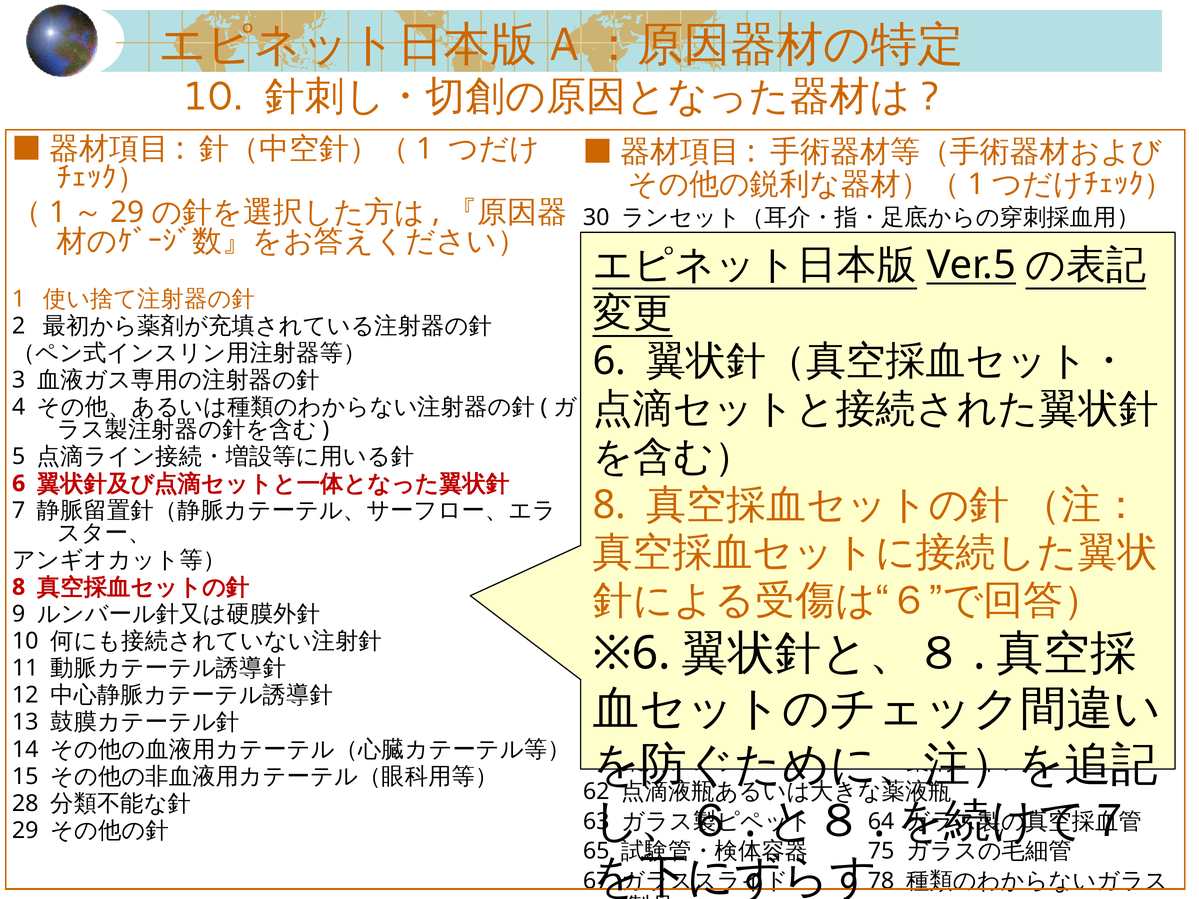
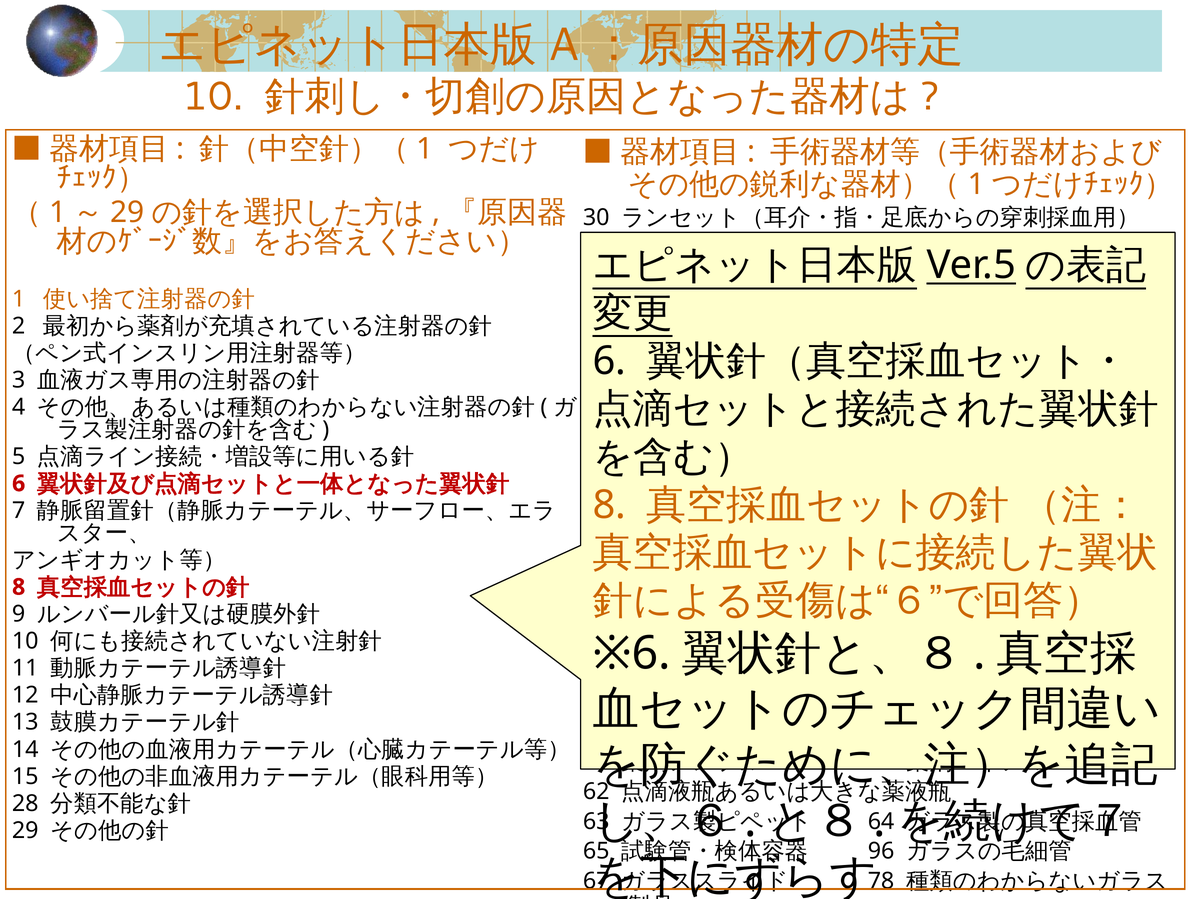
75: 75 -> 96 (881, 851)
